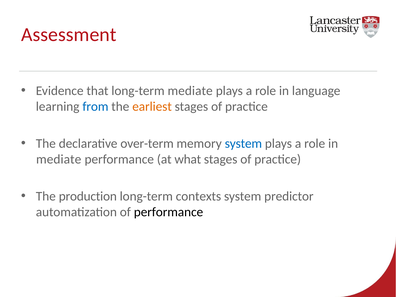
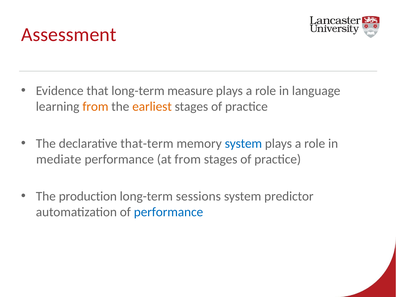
long-term mediate: mediate -> measure (190, 91)
from colour: blue -> orange (95, 107)
over-term: over-term -> that-term (147, 143)
at what: what -> from (188, 159)
contexts: contexts -> sessions (198, 196)
performance colour: black -> blue (169, 212)
